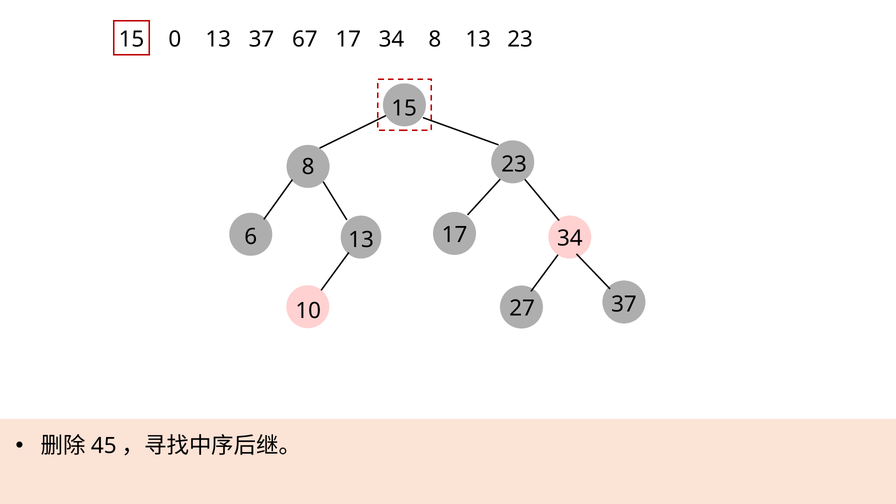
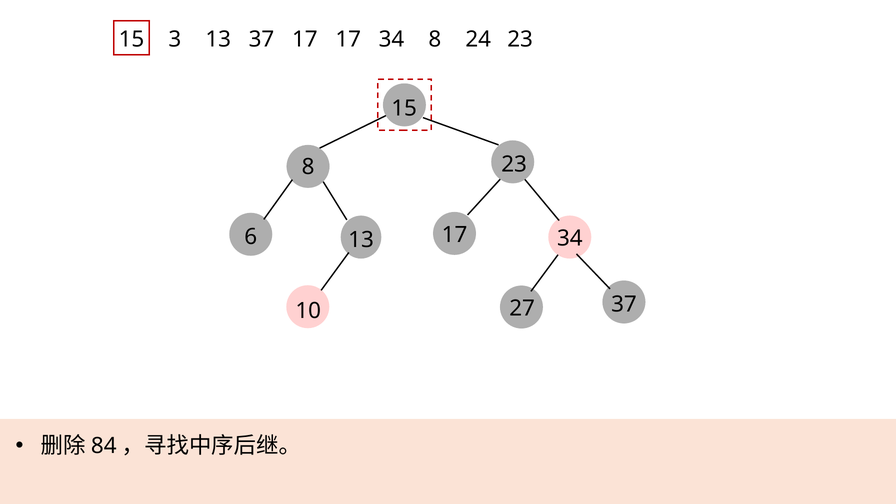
0: 0 -> 3 (175, 39)
37 67: 67 -> 17 (305, 39)
8 13: 13 -> 24 (478, 39)
45: 45 -> 84 (104, 446)
